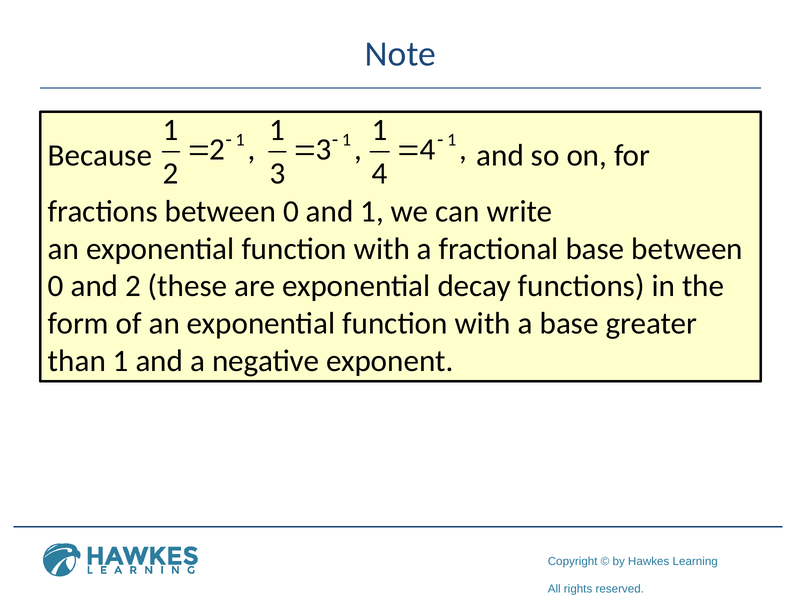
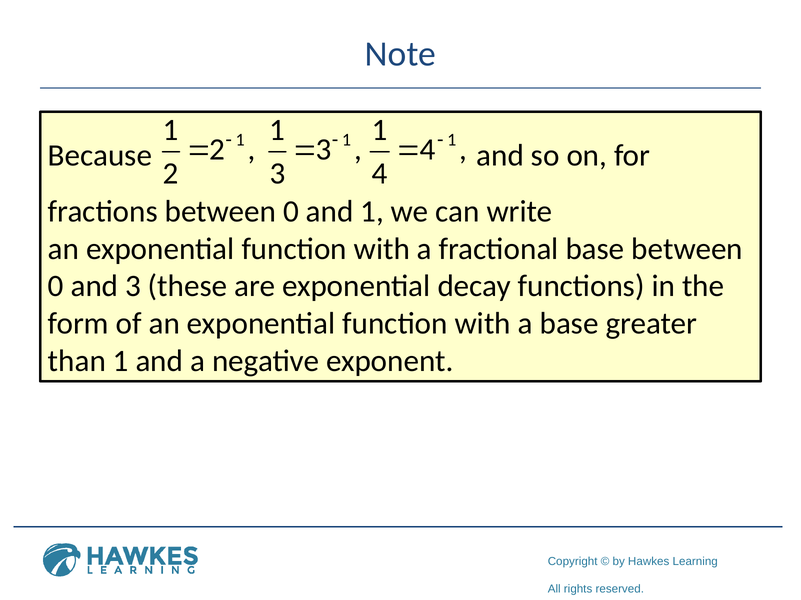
and 2: 2 -> 3 (133, 287)
